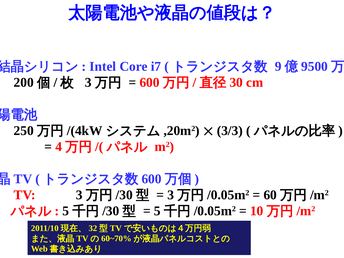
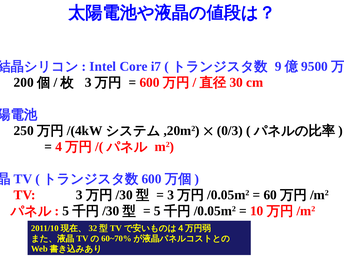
3/3: 3/3 -> 0/3 (230, 131)
